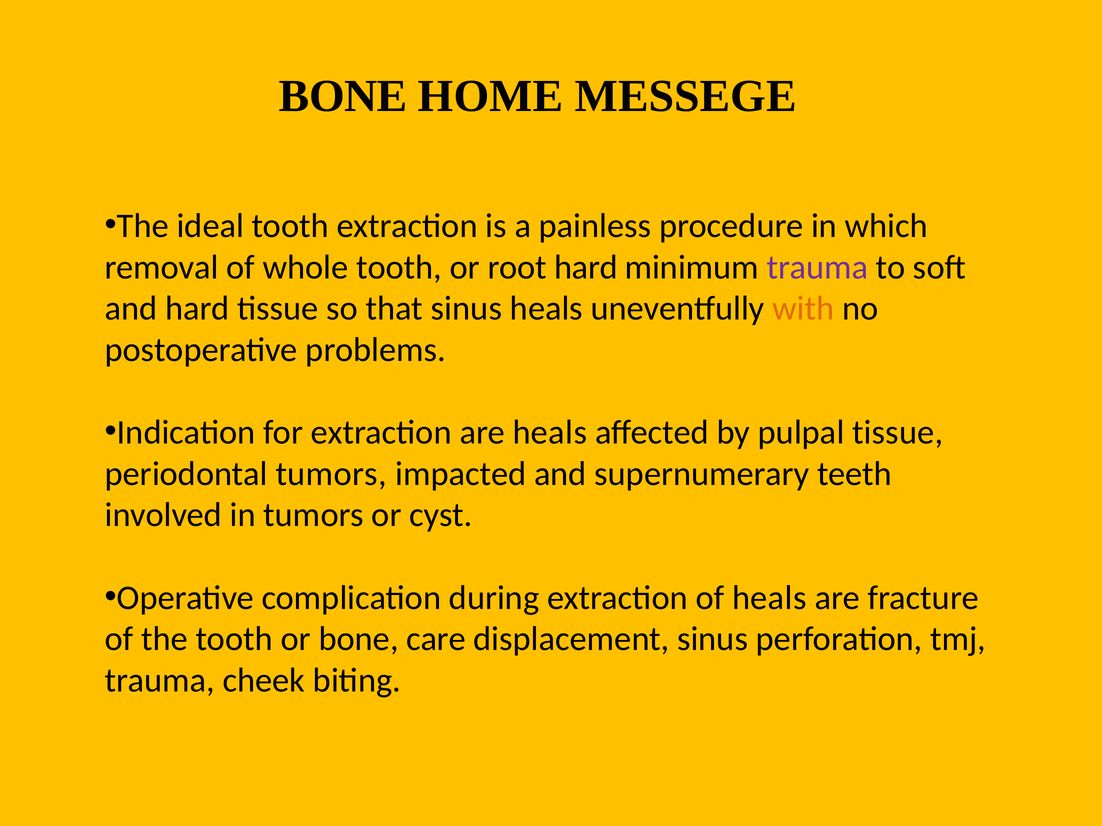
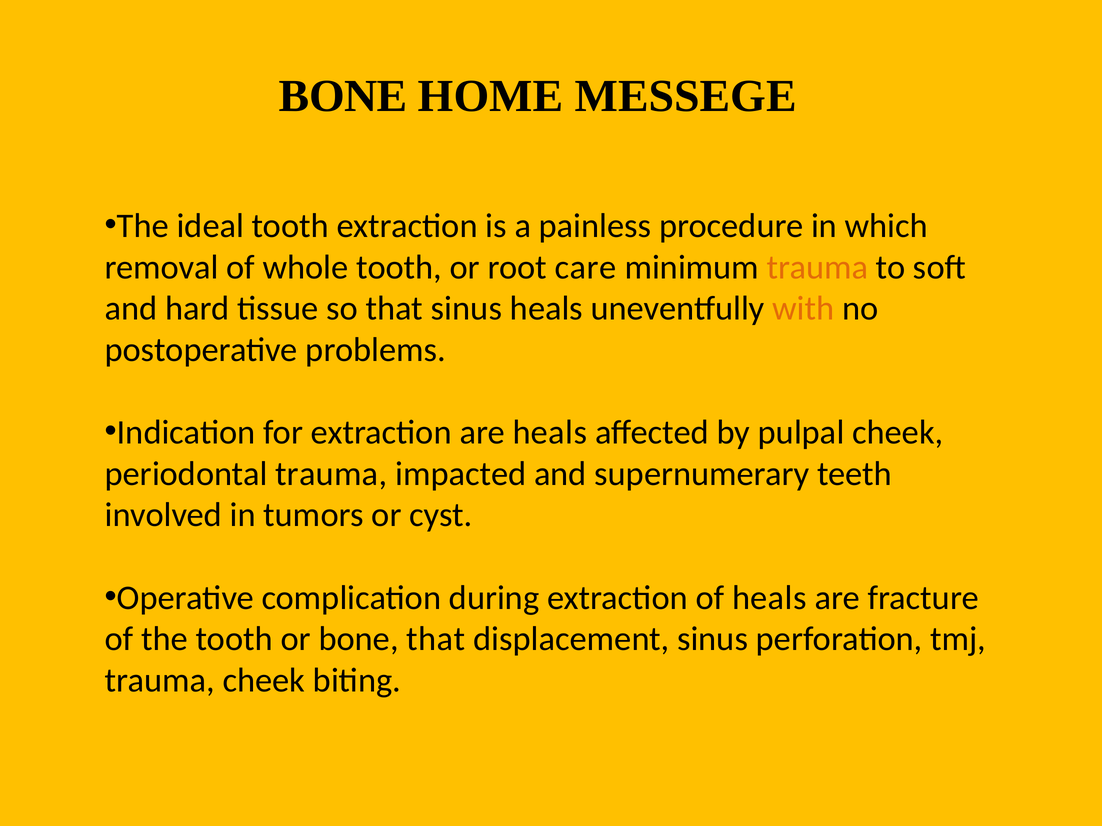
root hard: hard -> care (586, 267)
trauma colour: purple -> orange (817, 267)
pulpal tissue: tissue -> cheek (898, 433)
periodontal tumors: tumors -> trauma (331, 474)
bone care: care -> that (436, 639)
